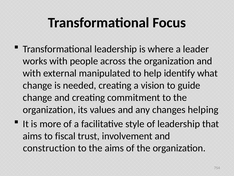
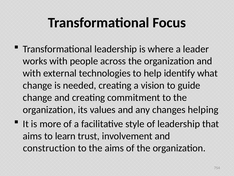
manipulated: manipulated -> technologies (105, 73)
fiscal: fiscal -> learn (65, 136)
